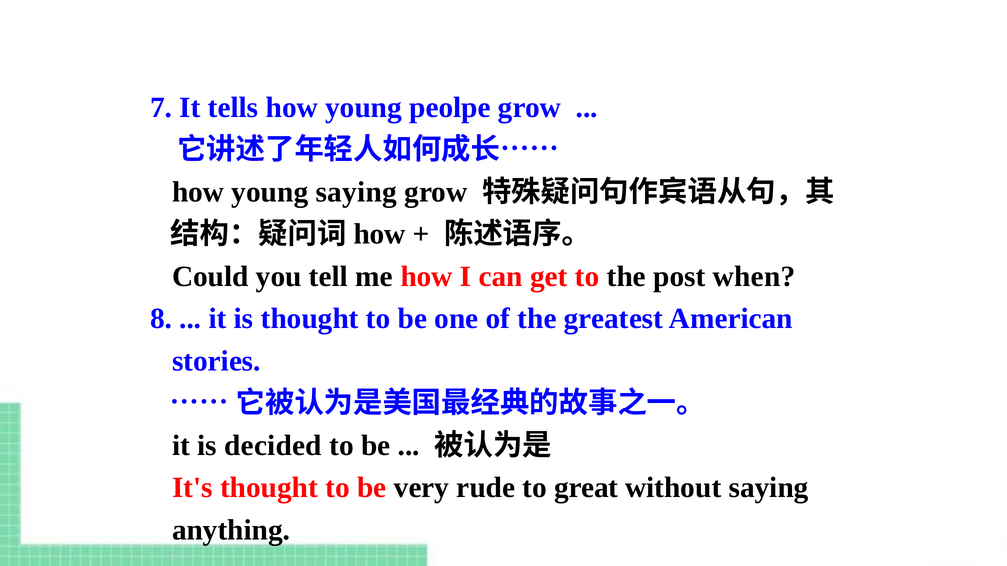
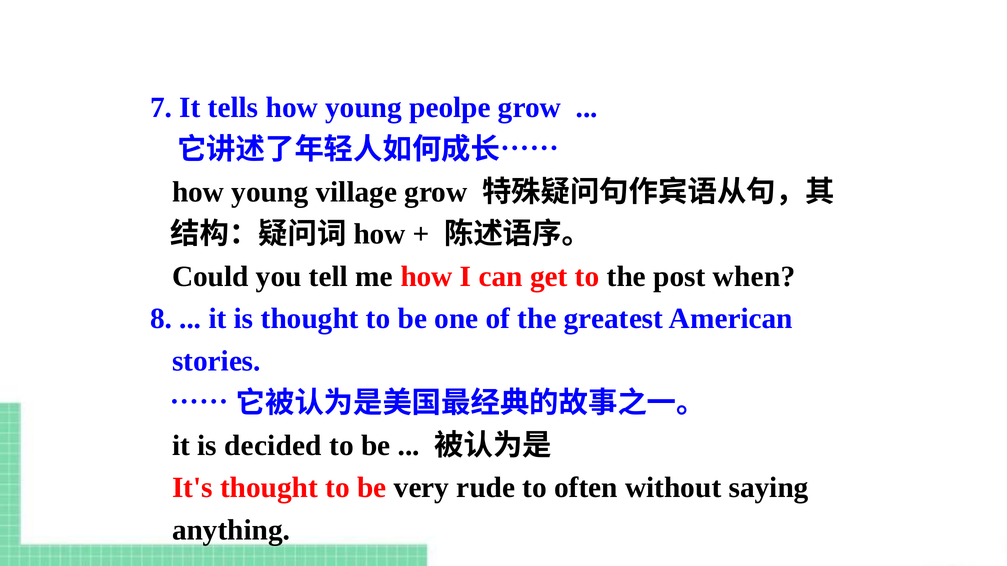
young saying: saying -> village (356, 192)
great: great -> often (586, 488)
